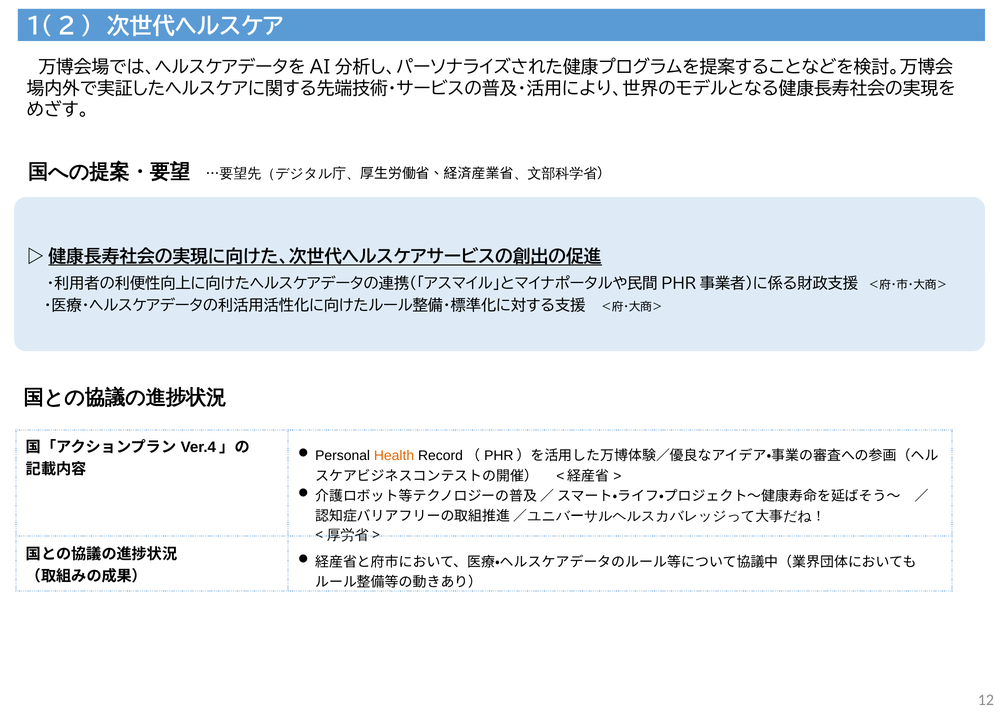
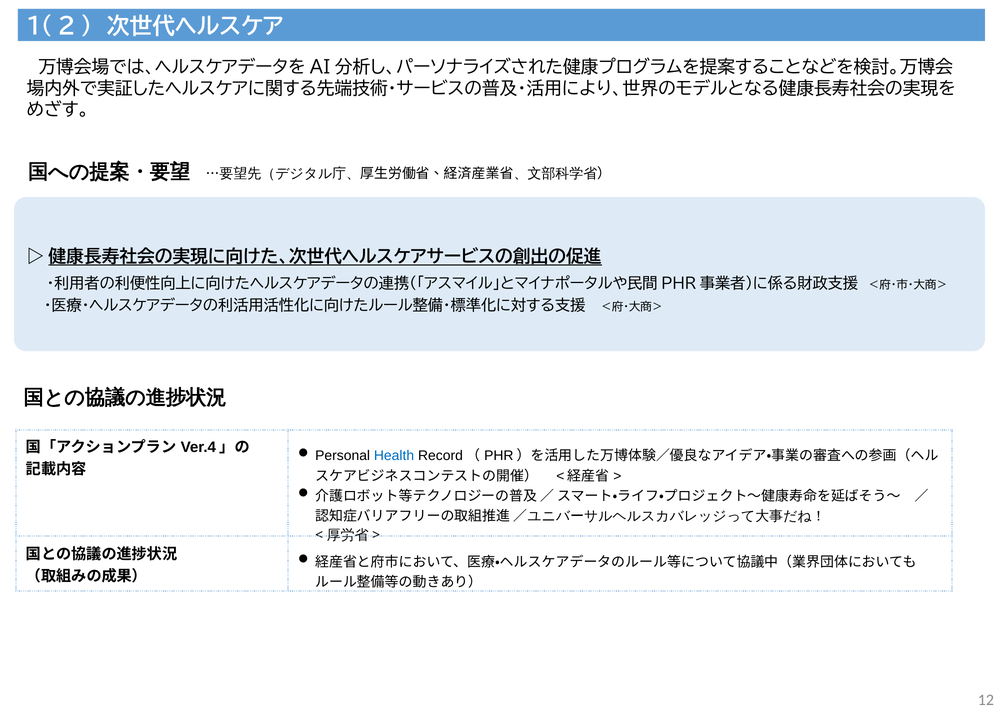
Health colour: orange -> blue (394, 455)
